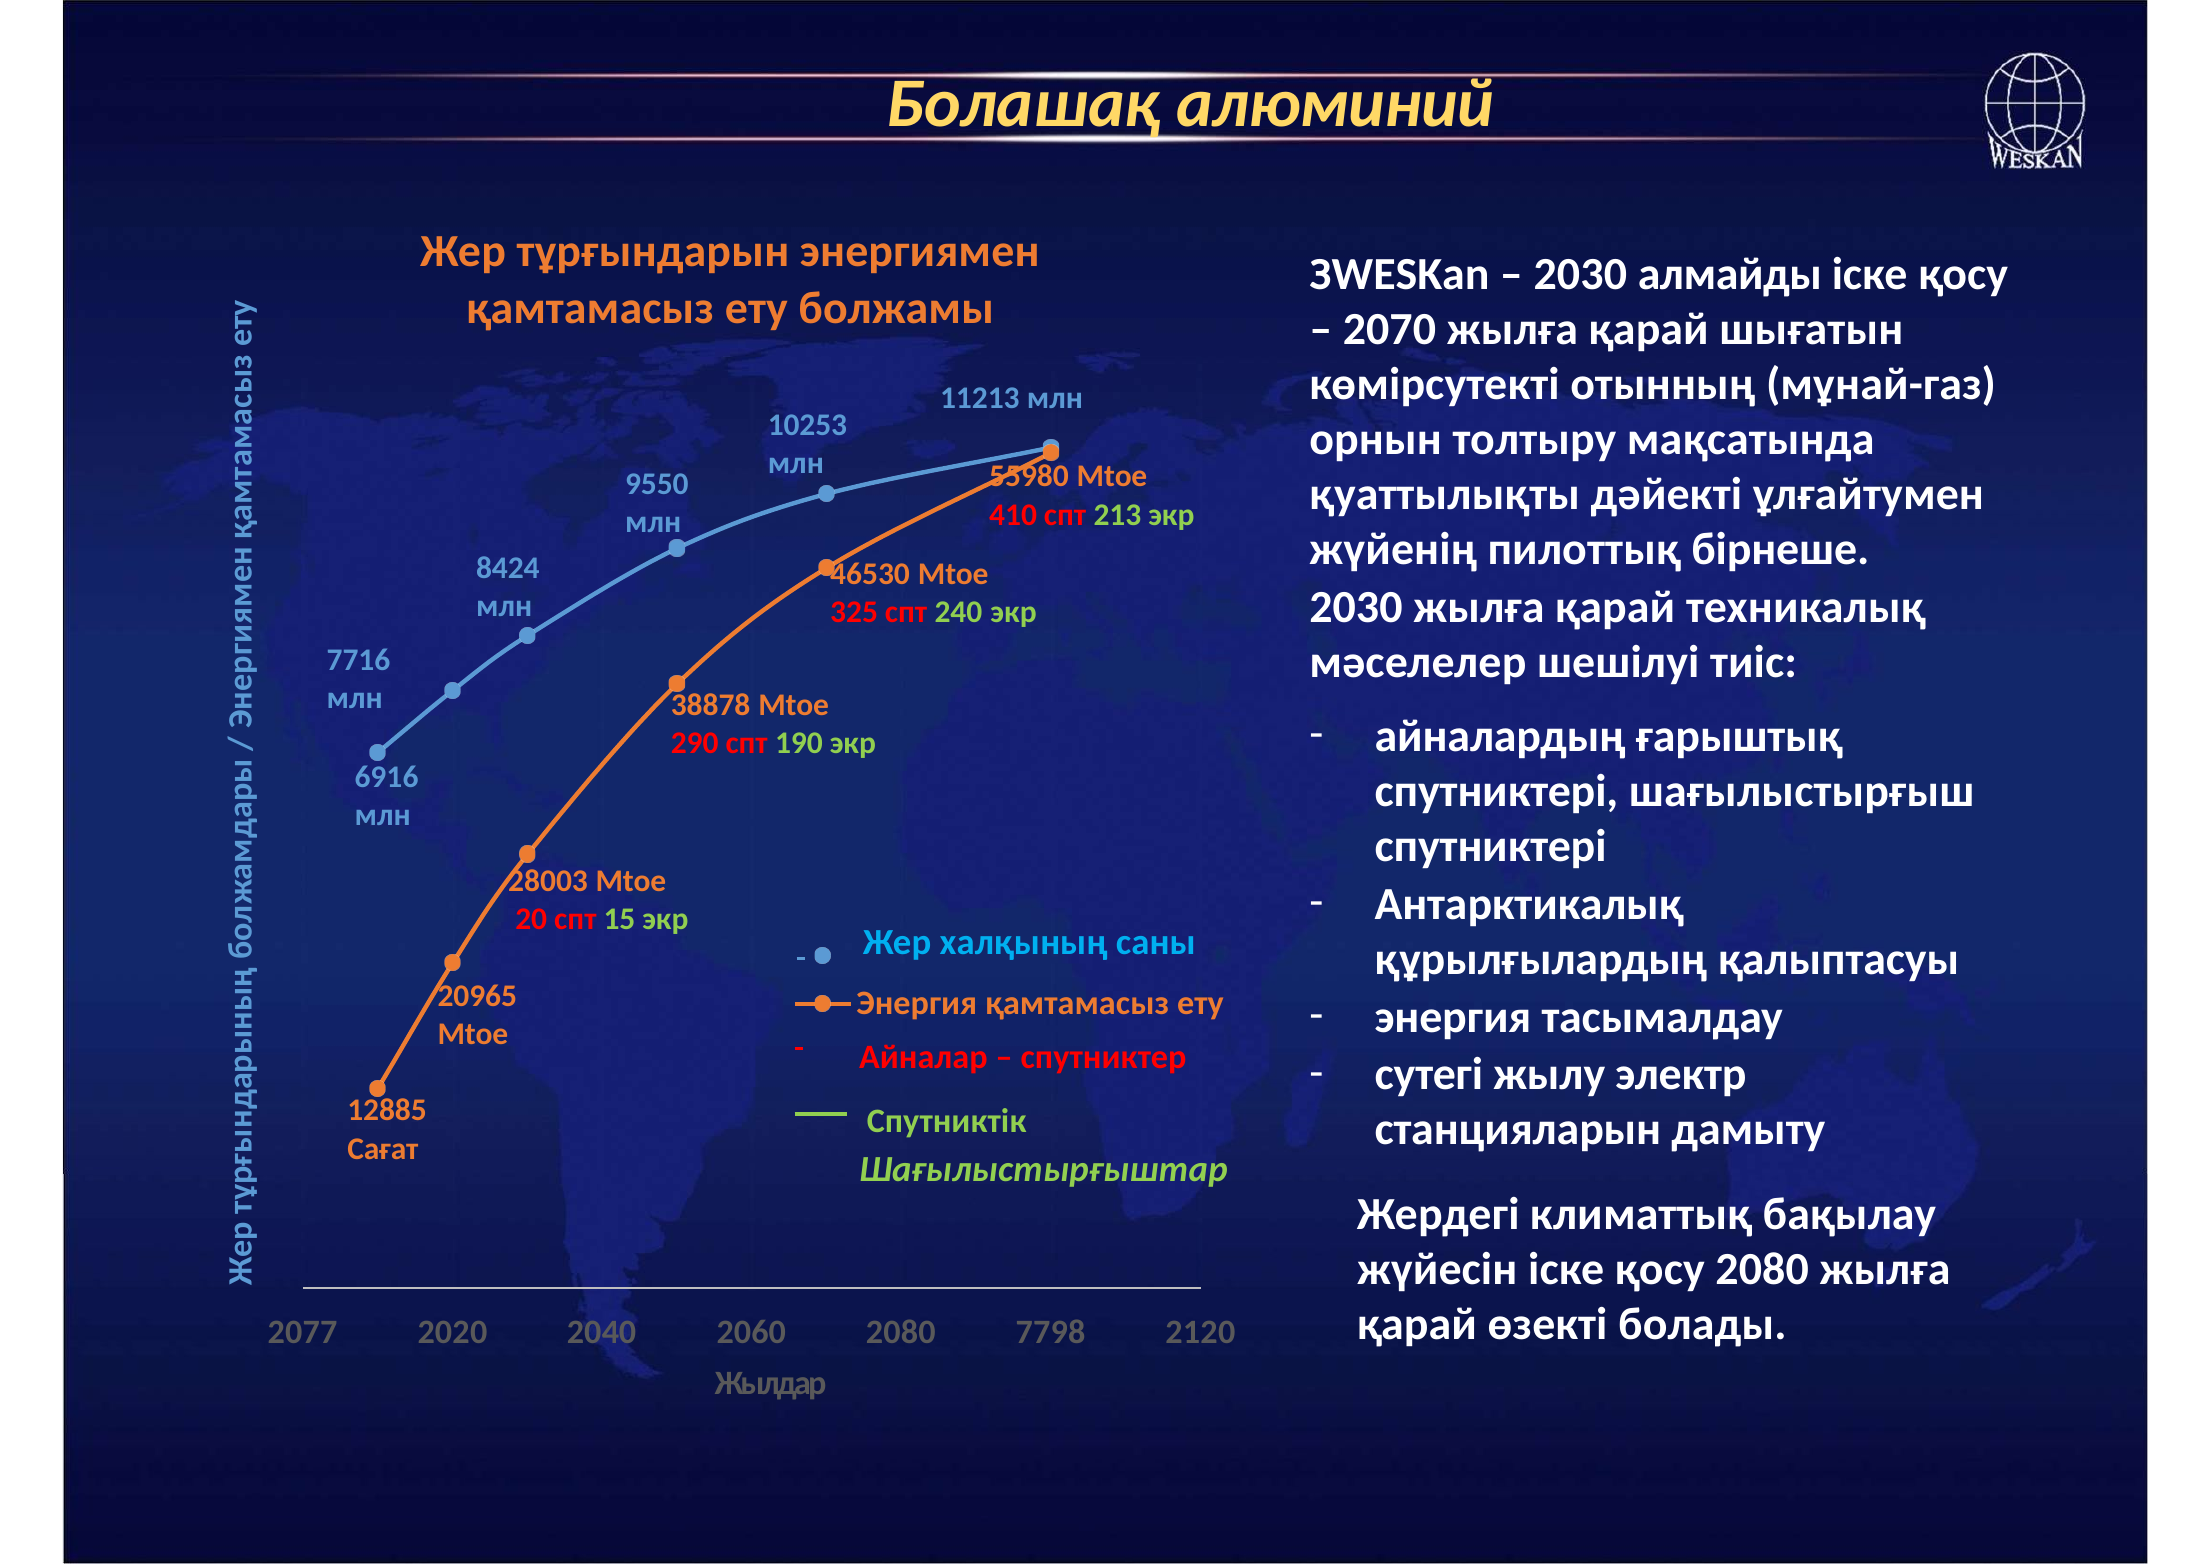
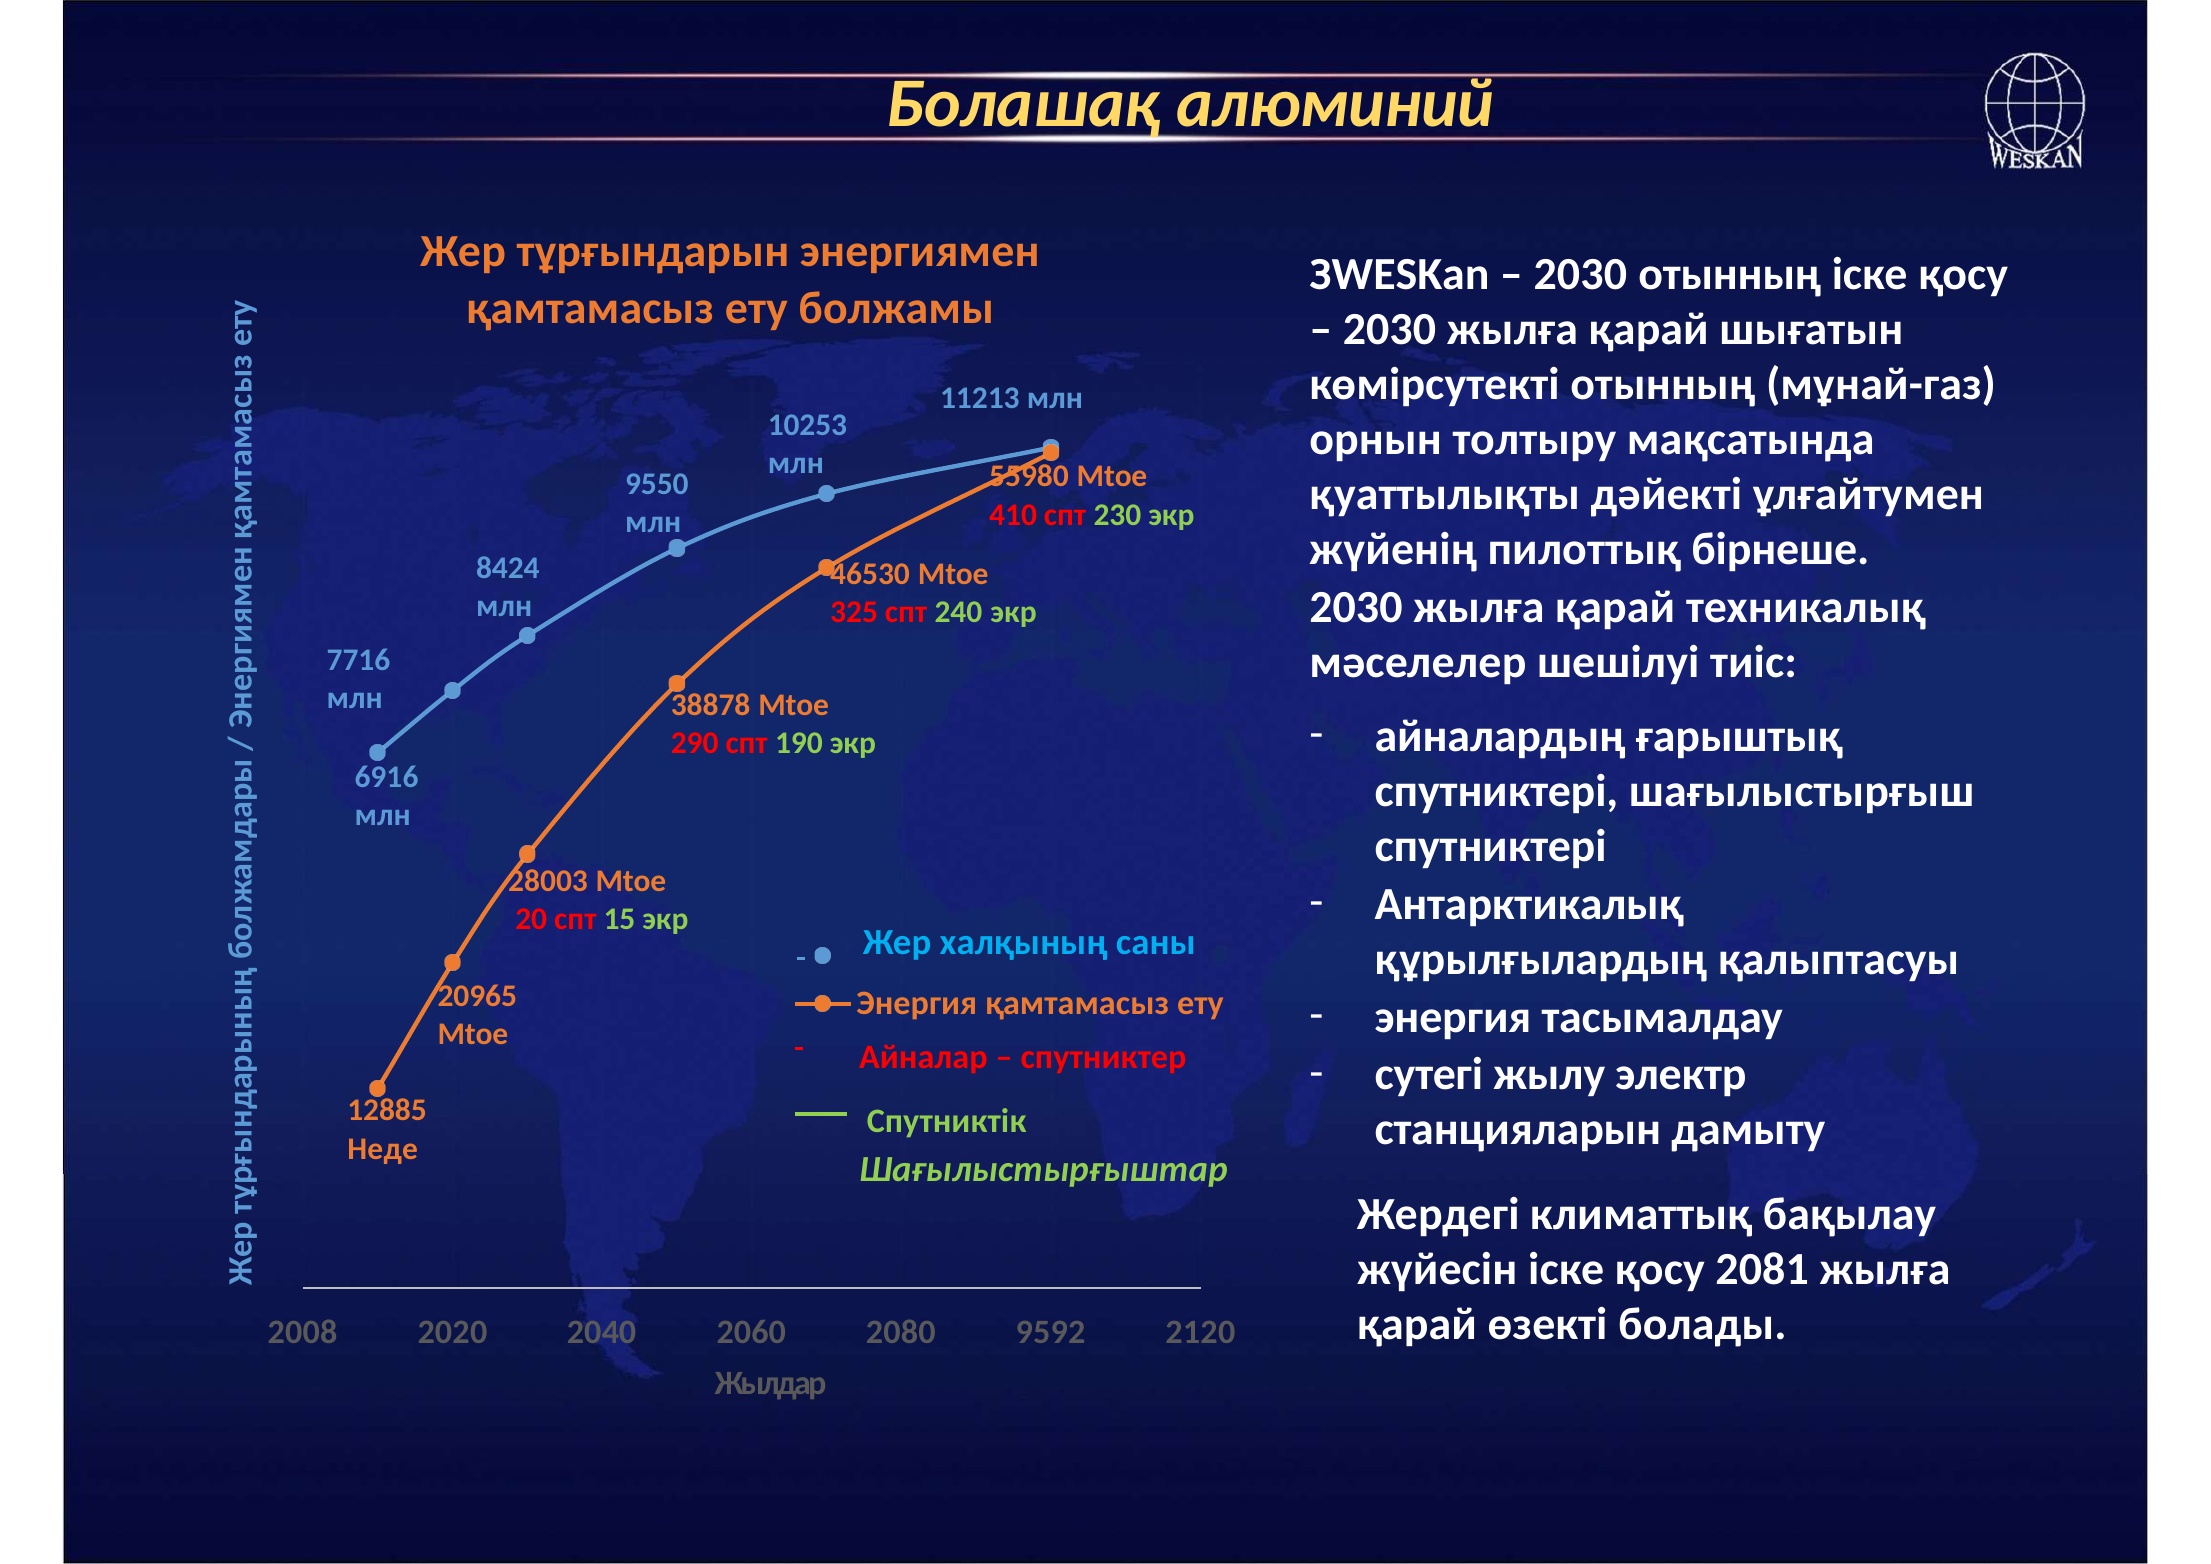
2030 алмайды: алмайды -> отынның (1730, 274)
2070: 2070 -> 2030 (1389, 329)
213: 213 -> 230 (1117, 515)
Сағат: Сағат -> Неде (383, 1148)
қосу 2080: 2080 -> 2081 (1762, 1269)
2077: 2077 -> 2008 (303, 1332)
7798: 7798 -> 9592 (1051, 1332)
